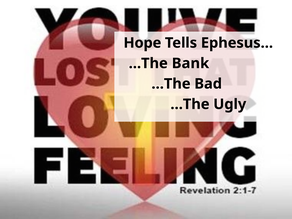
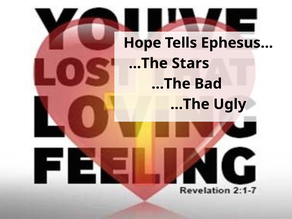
Bank: Bank -> Stars (190, 63)
